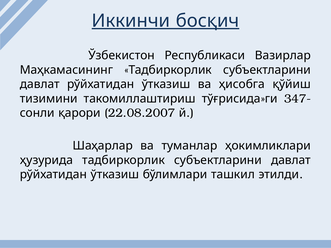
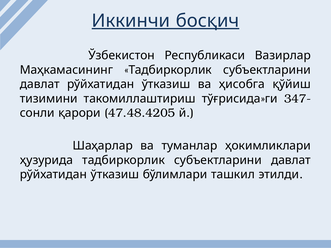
22.08.2007: 22.08.2007 -> 47.48.4205 (140, 113)
